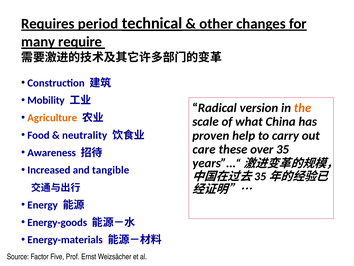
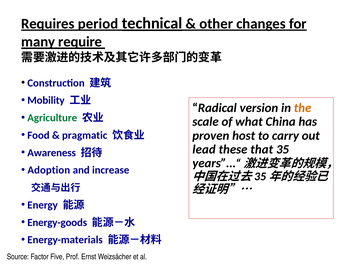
Agriculture colour: orange -> green (52, 118)
neutrality: neutrality -> pragmatic (85, 135)
help: help -> host (244, 135)
care: care -> lead (204, 149)
over: over -> that (262, 149)
Increased: Increased -> Adoption (49, 170)
tangible: tangible -> increase (111, 170)
